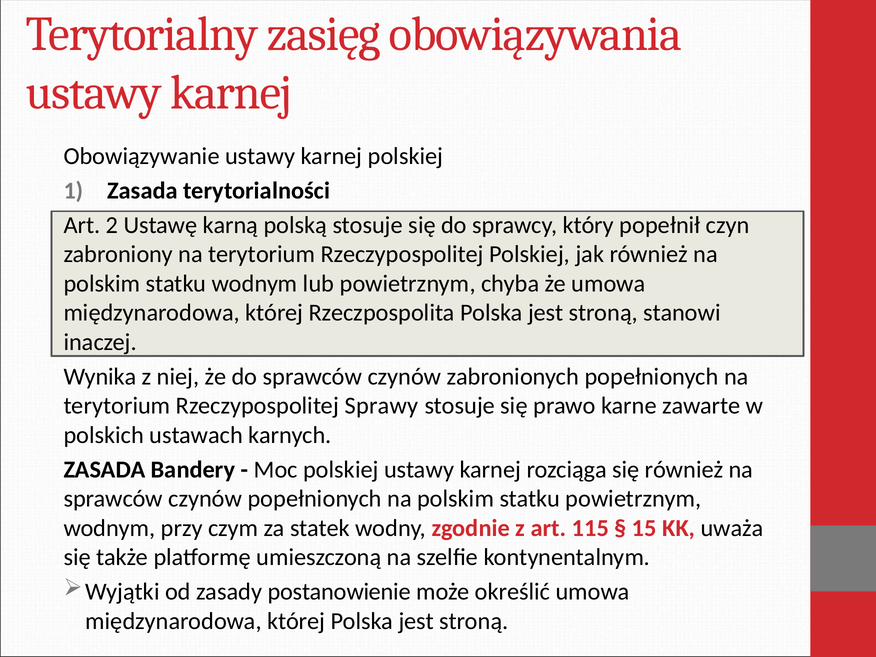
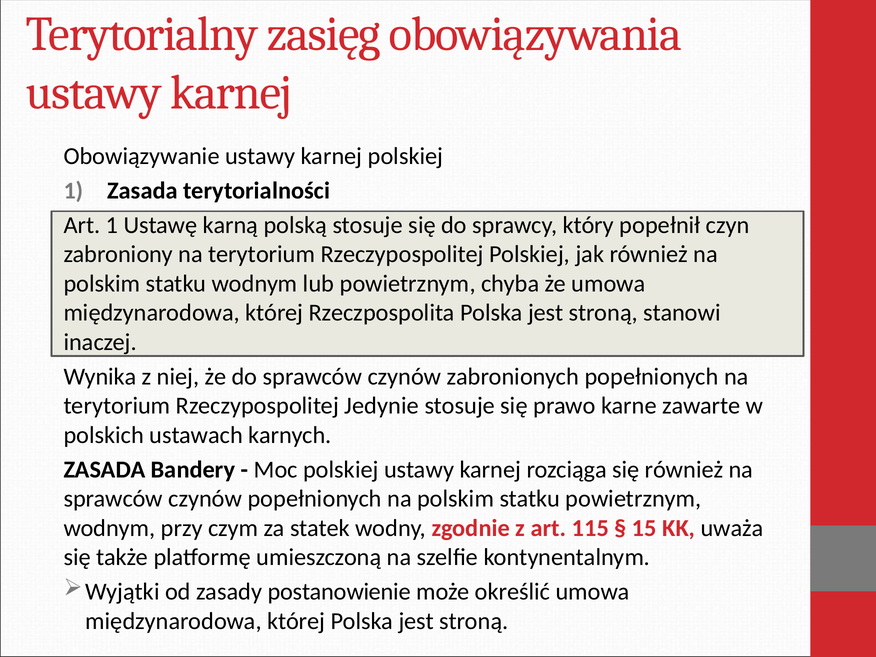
Art 2: 2 -> 1 (112, 225)
Sprawy: Sprawy -> Jedynie (382, 406)
